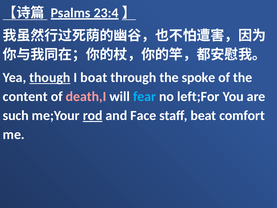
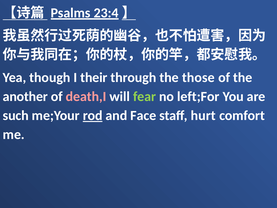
though underline: present -> none (50, 78)
boat: boat -> their (94, 78)
spoke: spoke -> those (198, 78)
content: content -> another (25, 96)
fear colour: light blue -> light green (144, 96)
beat: beat -> hurt (203, 115)
